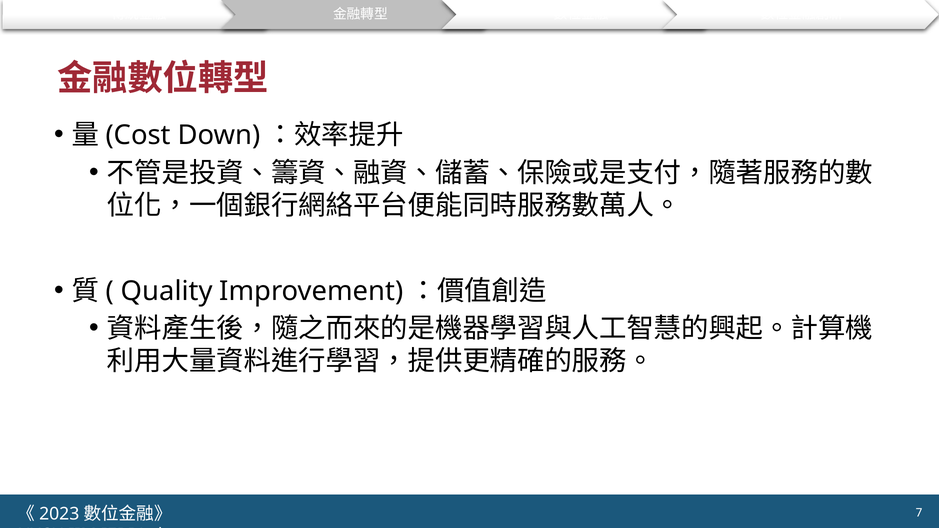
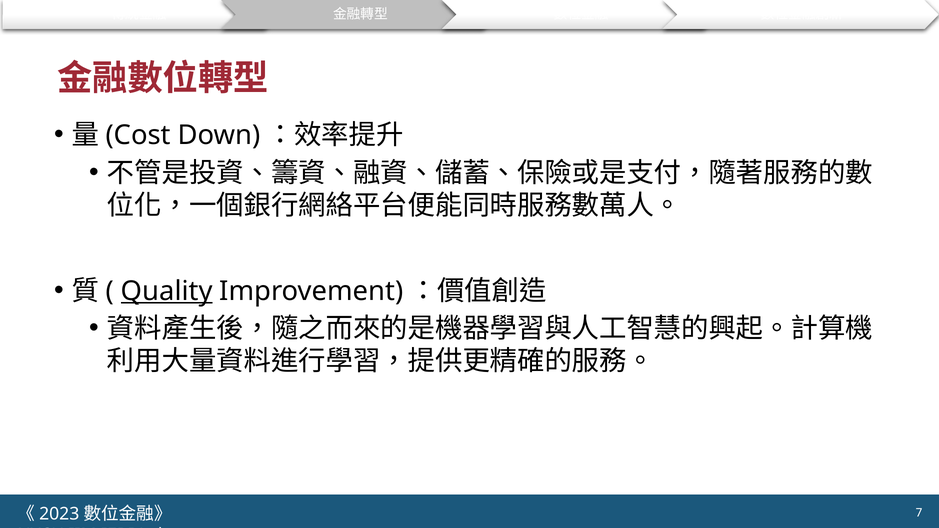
Quality underline: none -> present (167, 291)
